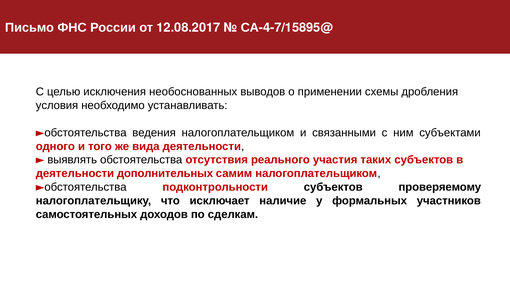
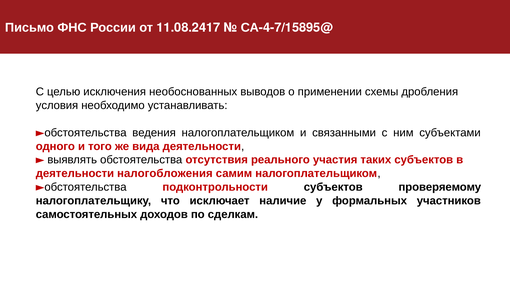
12.08.2017: 12.08.2017 -> 11.08.2417 (188, 28)
дополнительных: дополнительных -> налогобложения (165, 173)
